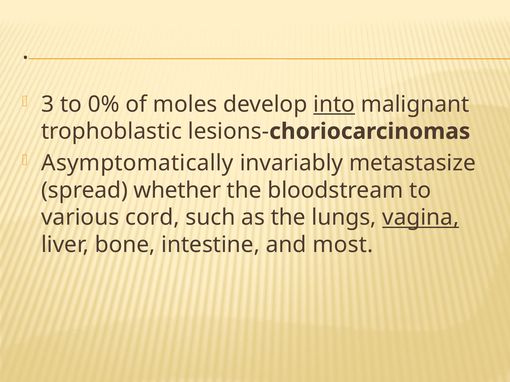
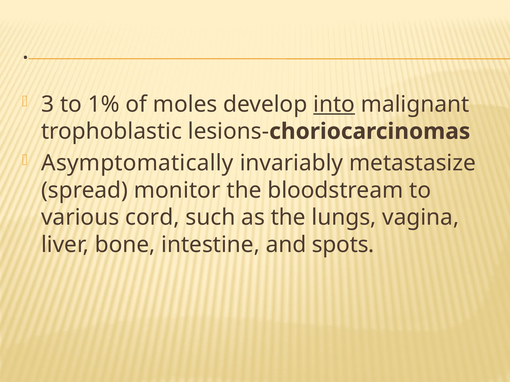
0%: 0% -> 1% (104, 104)
whether: whether -> monitor (177, 191)
vagina underline: present -> none (421, 218)
most: most -> spots (343, 245)
